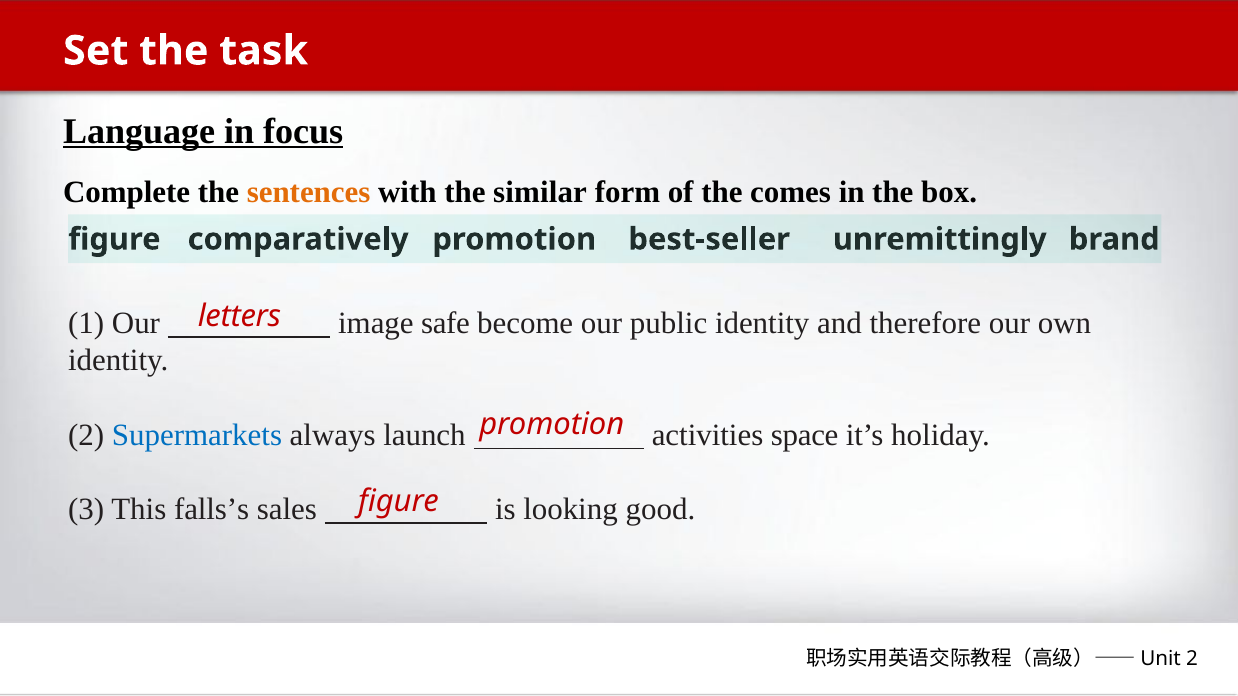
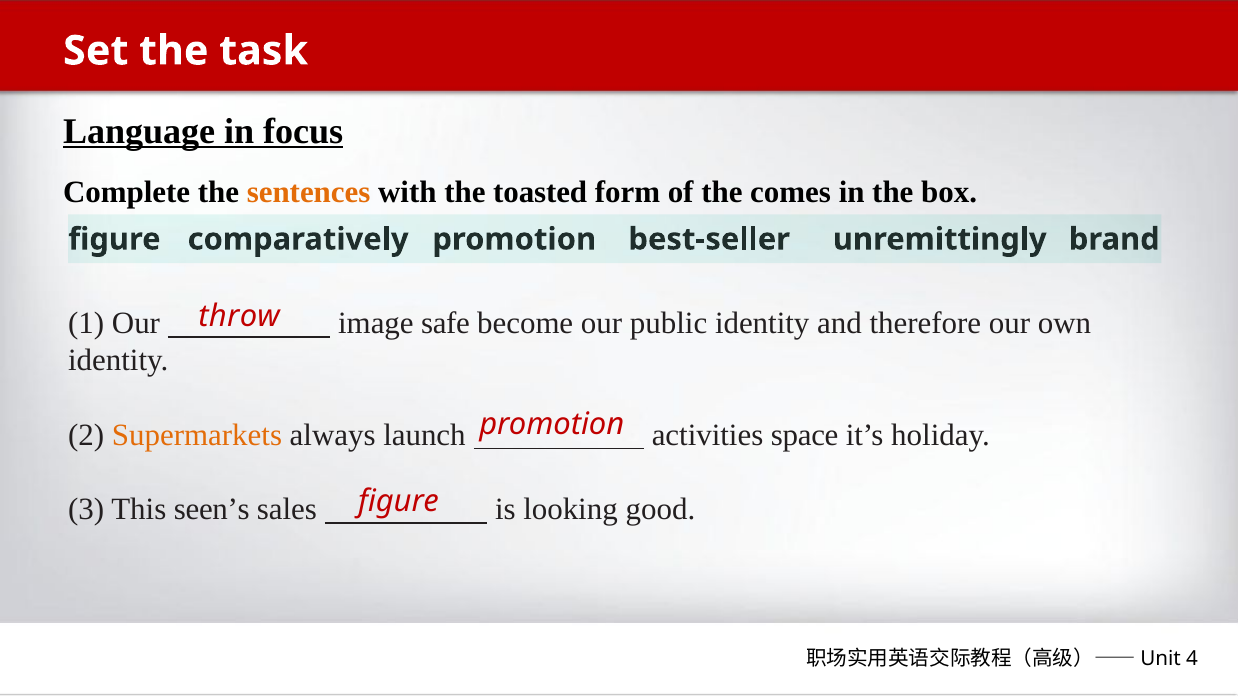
similar: similar -> toasted (540, 192)
letters: letters -> throw (239, 317)
Supermarkets colour: blue -> orange (197, 435)
falls’s: falls’s -> seen’s (212, 509)
2: 2 -> 4 (1192, 659)
